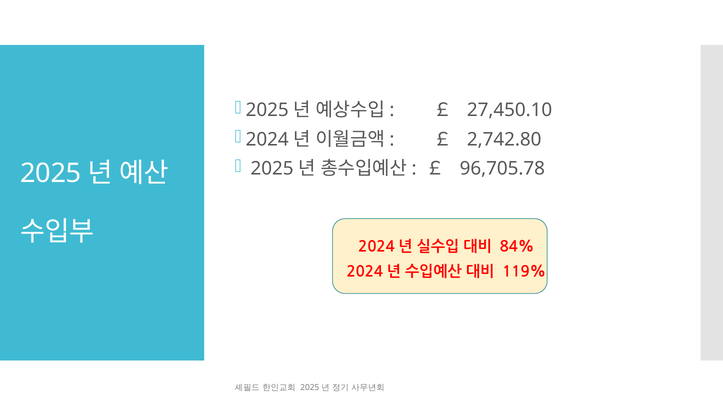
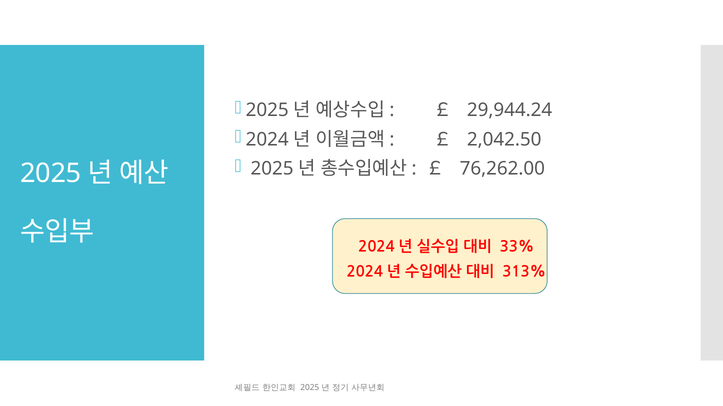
27,450.10: 27,450.10 -> 29,944.24 (510, 110)
2,742.80: 2,742.80 -> 2,042.50 (504, 140)
96,705.78: 96,705.78 -> 76,262.00 (502, 169)
84%: 84% -> 33% (517, 247)
119%: 119% -> 313% (524, 272)
